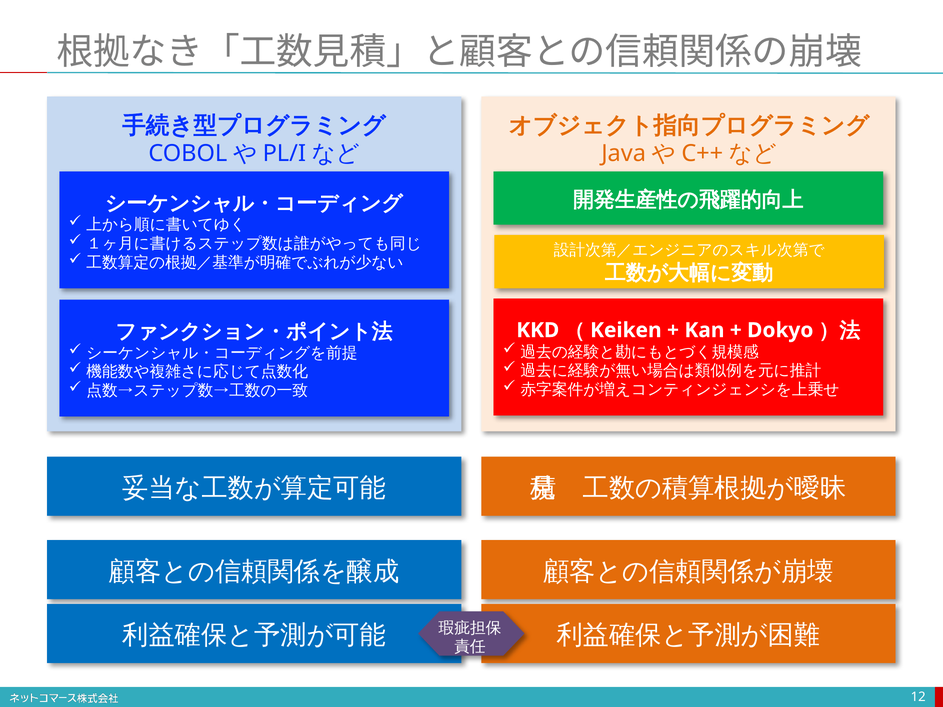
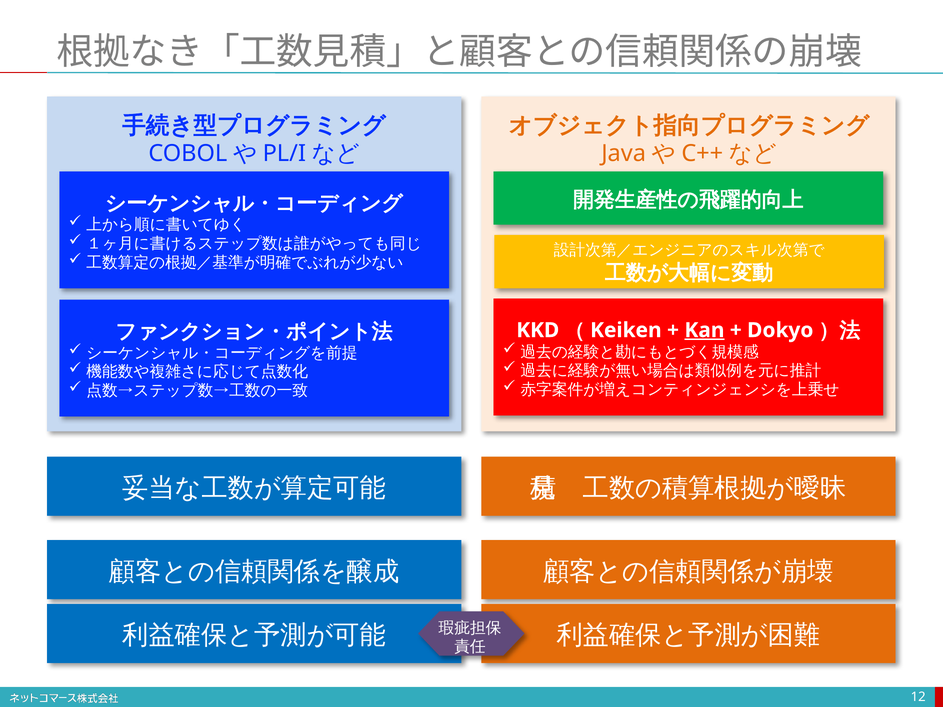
Kan underline: none -> present (704, 330)
